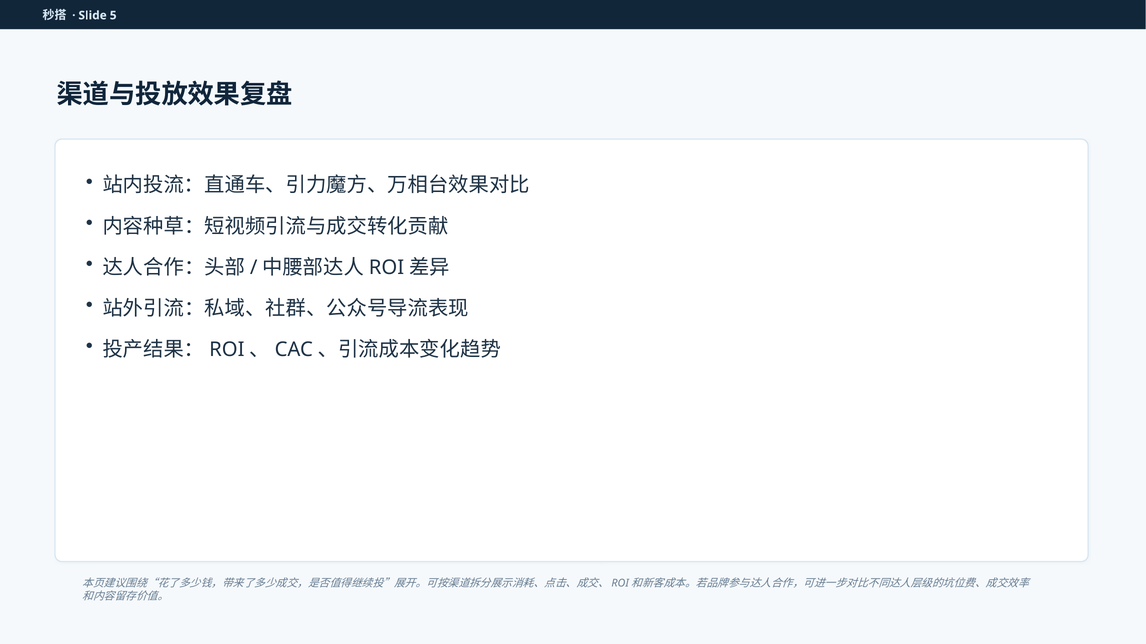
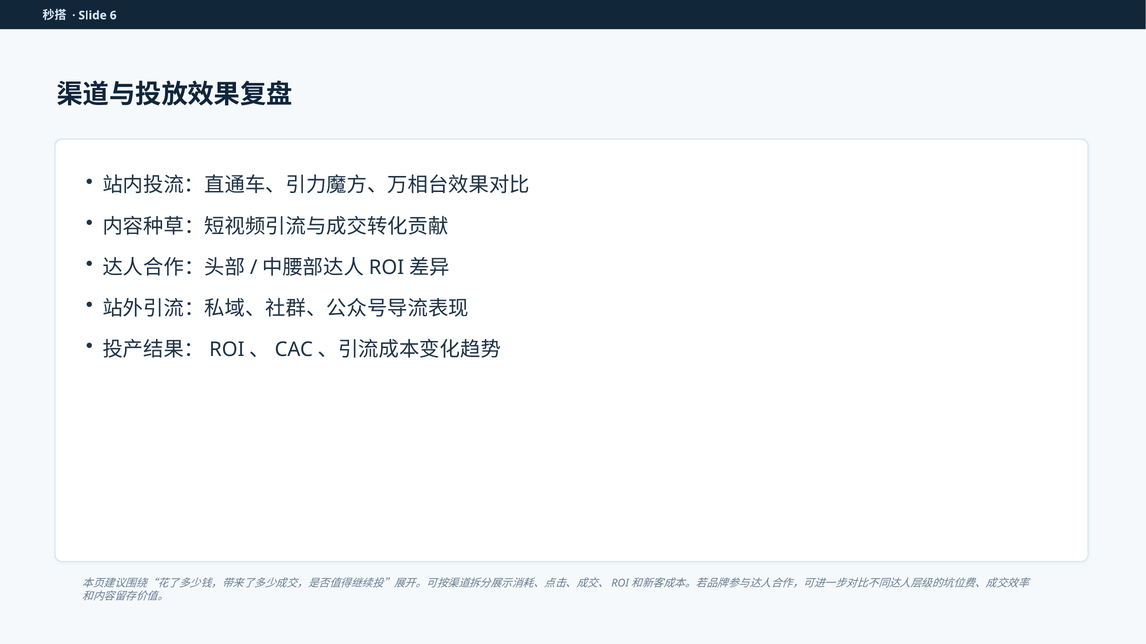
5: 5 -> 6 (113, 15)
